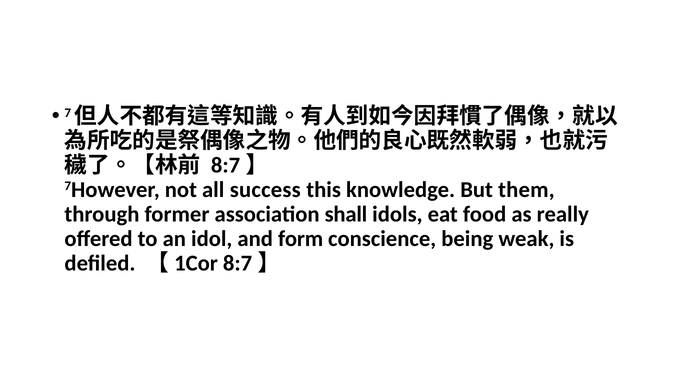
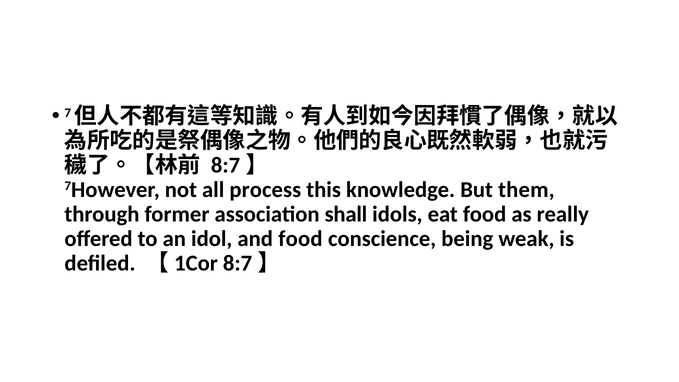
success: success -> process (265, 190)
and form: form -> food (300, 239)
